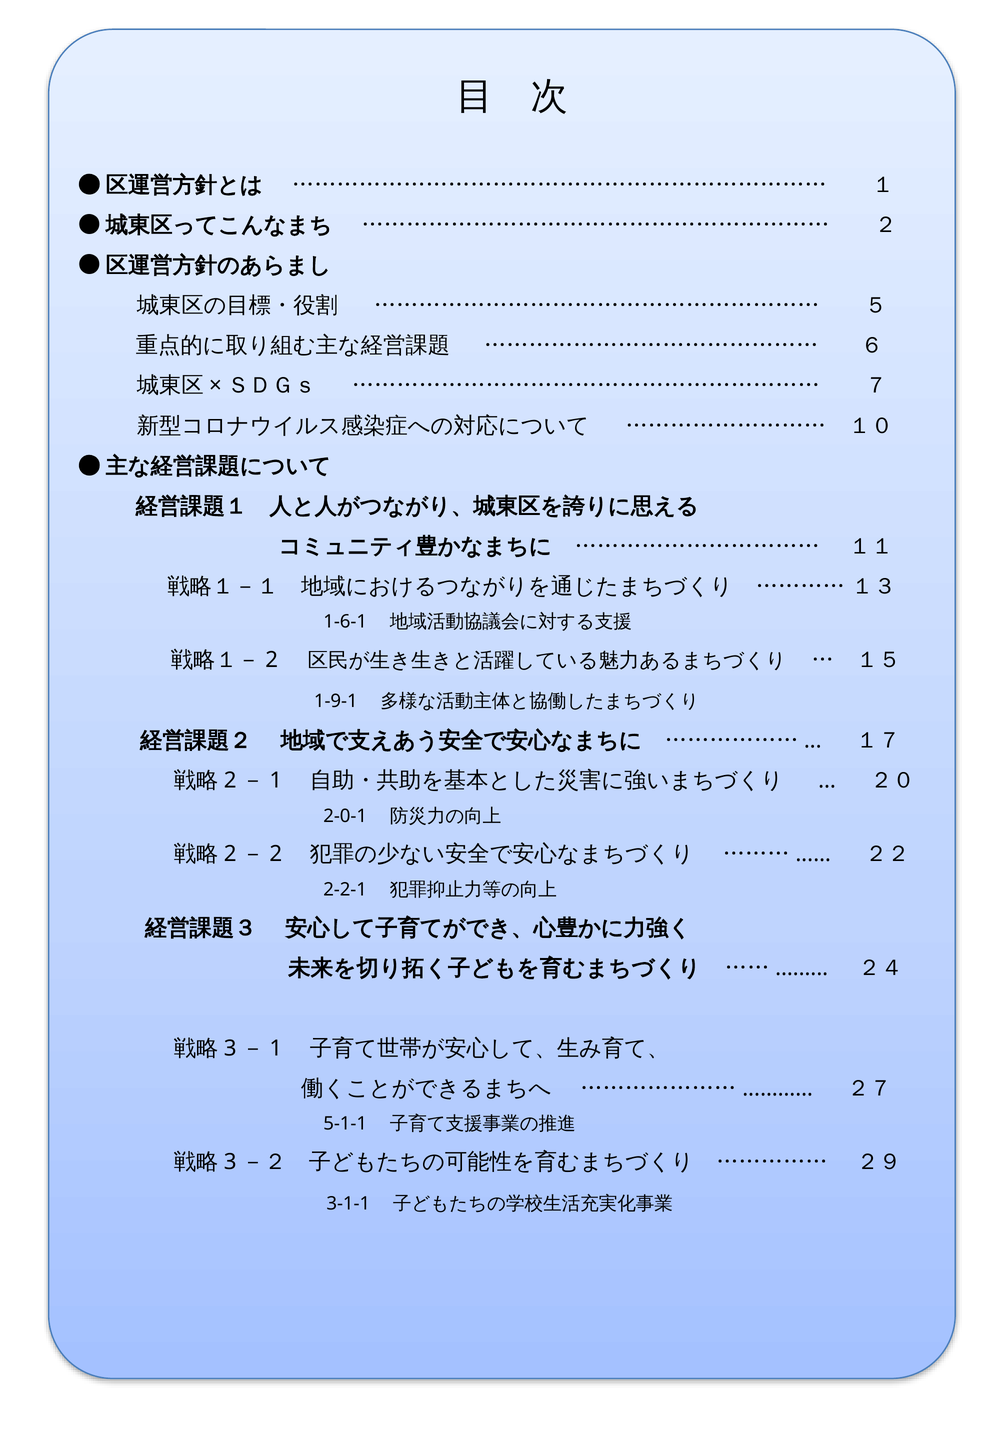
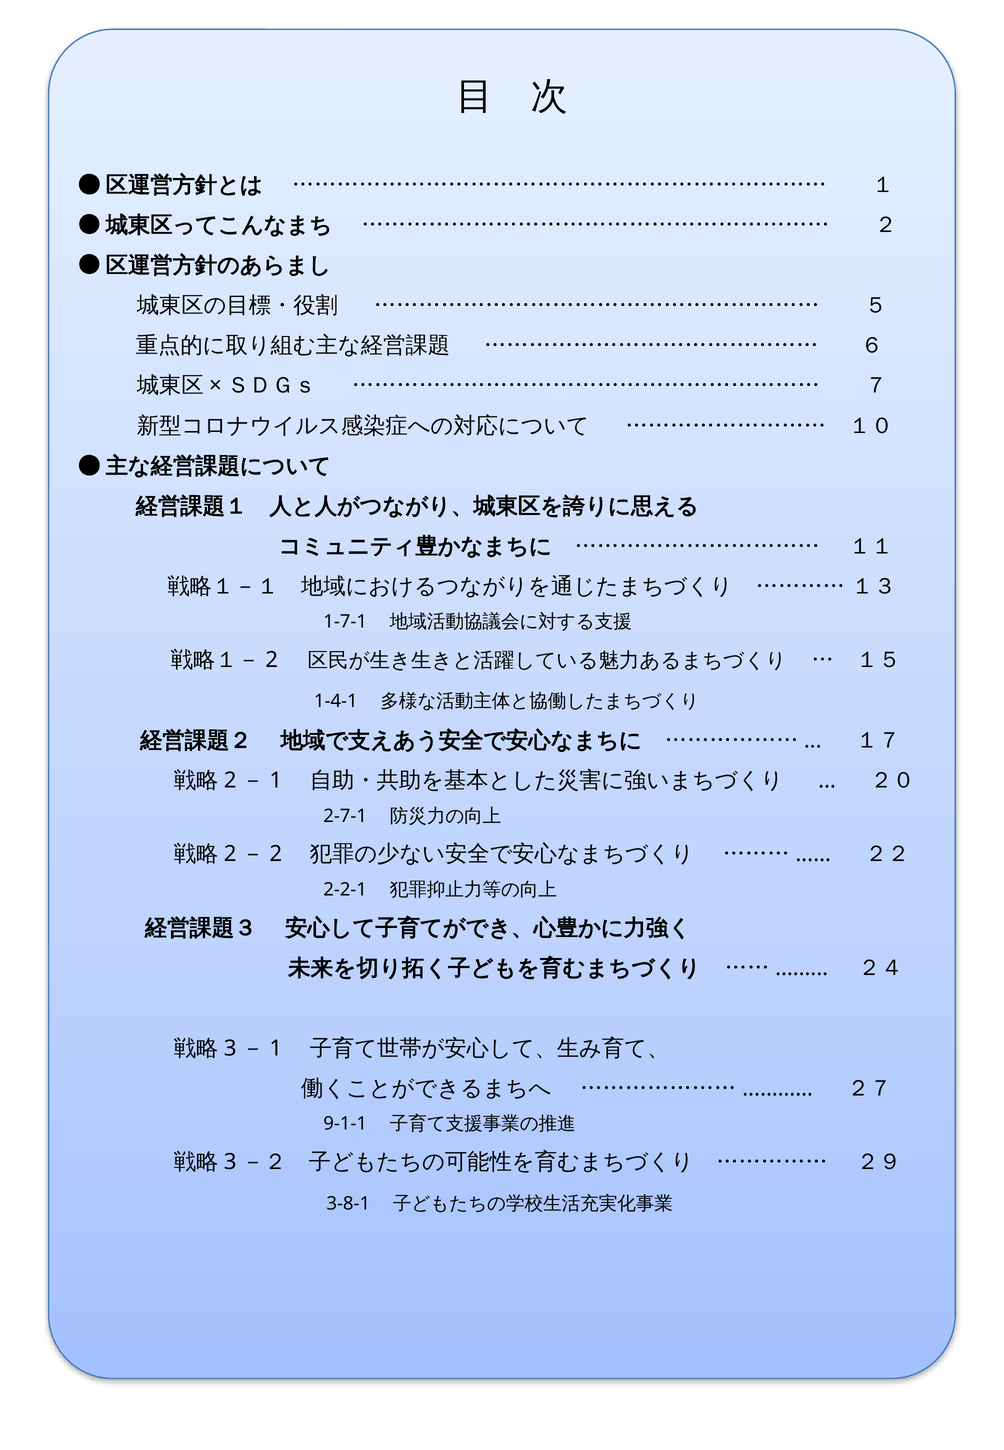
1-6-1: 1-6-1 -> 1-7-1 (345, 622)
1-9-1: 1-9-1 -> 1-4-1 (336, 701)
2-0-1: 2-0-1 -> 2-7-1 (345, 816)
5-1-1: 5-1-1 -> 9-1-1 (345, 1124)
3-1-1: 3-1-1 -> 3-8-1 (348, 1204)
